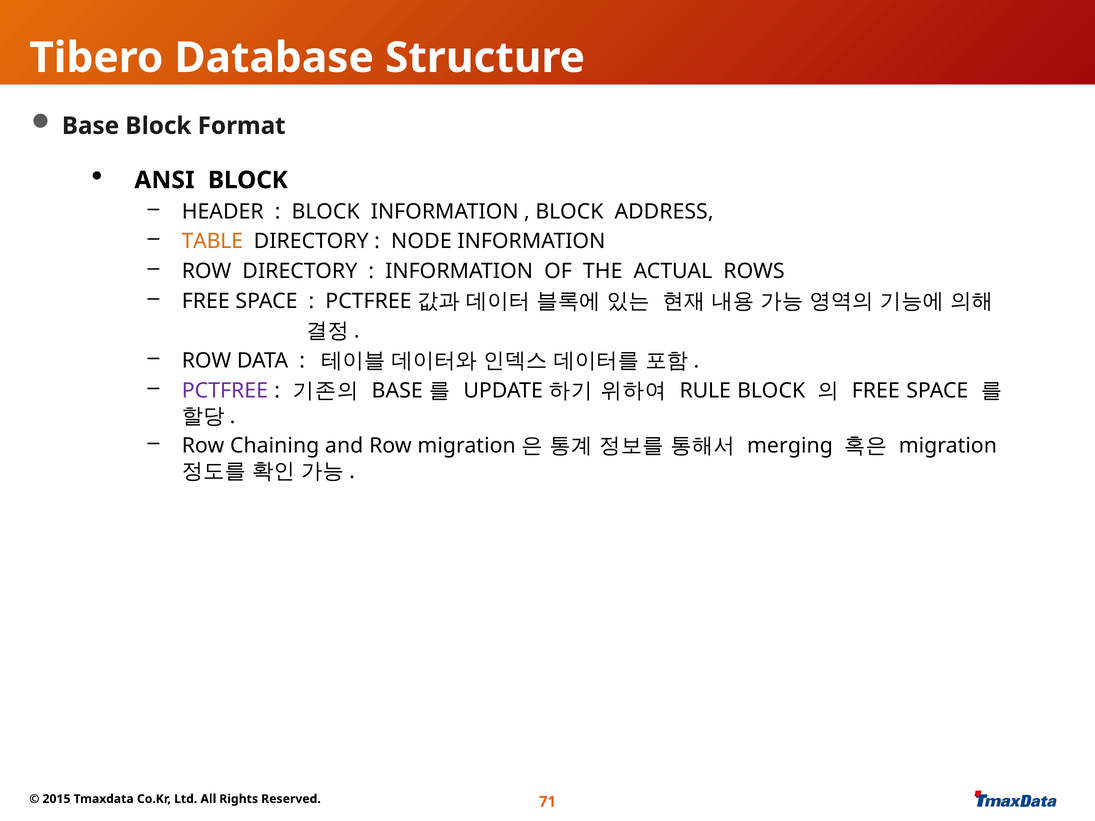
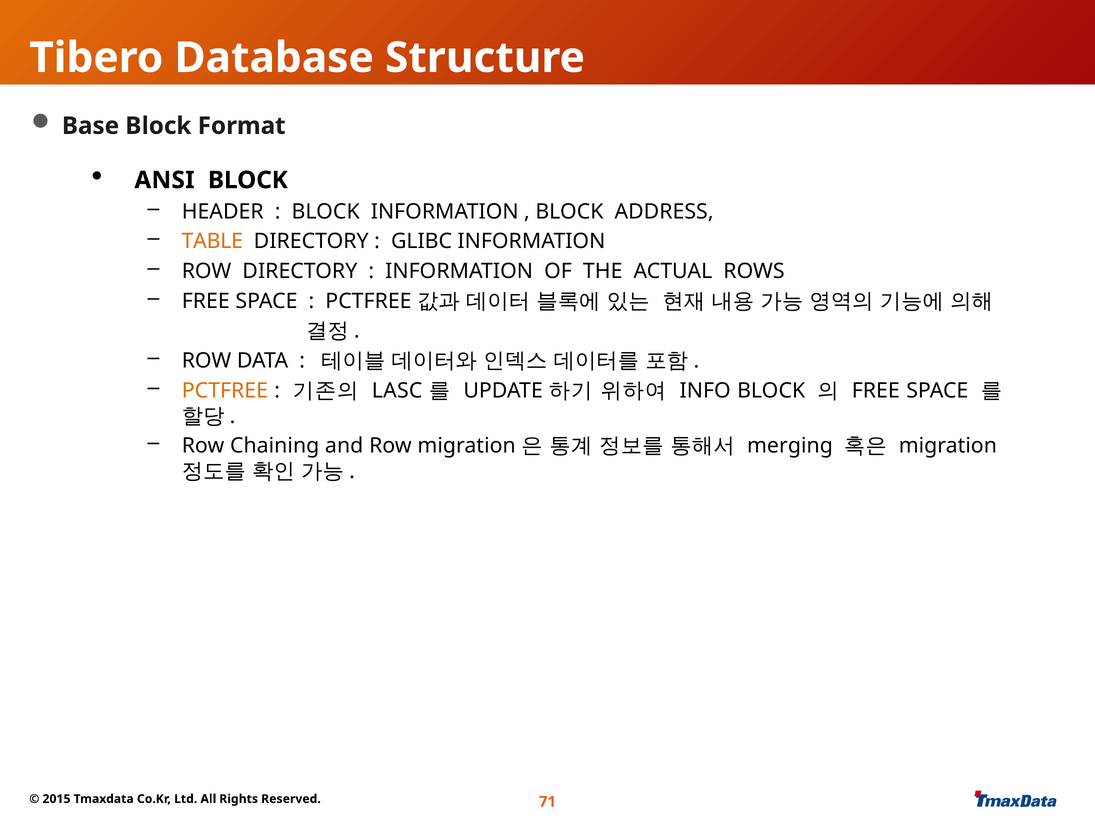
NODE: NODE -> GLIBC (421, 241)
PCTFREE colour: purple -> orange (225, 391)
BASE: BASE -> LASC (397, 391)
RULE: RULE -> INFO (705, 391)
